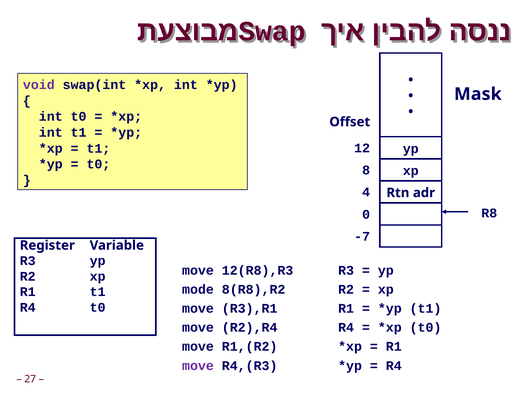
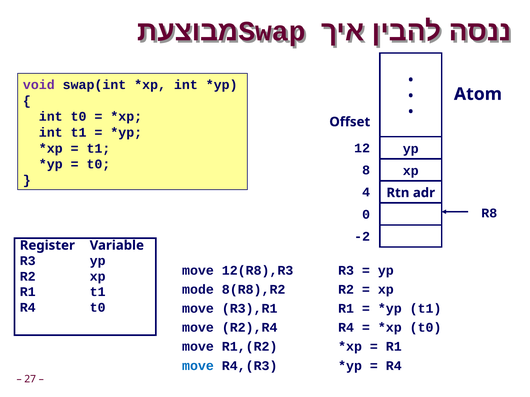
Mask: Mask -> Atom (478, 94)
-7: -7 -> -2 (362, 237)
move colour: purple -> blue (198, 366)
